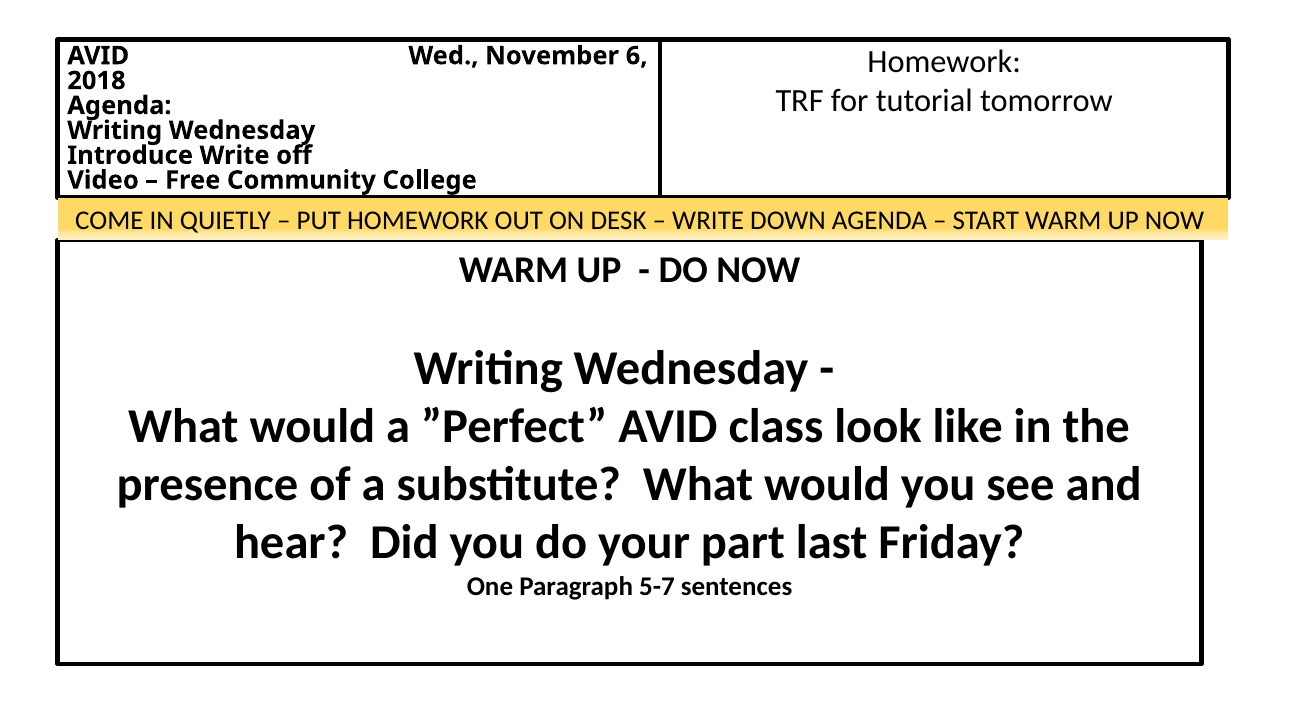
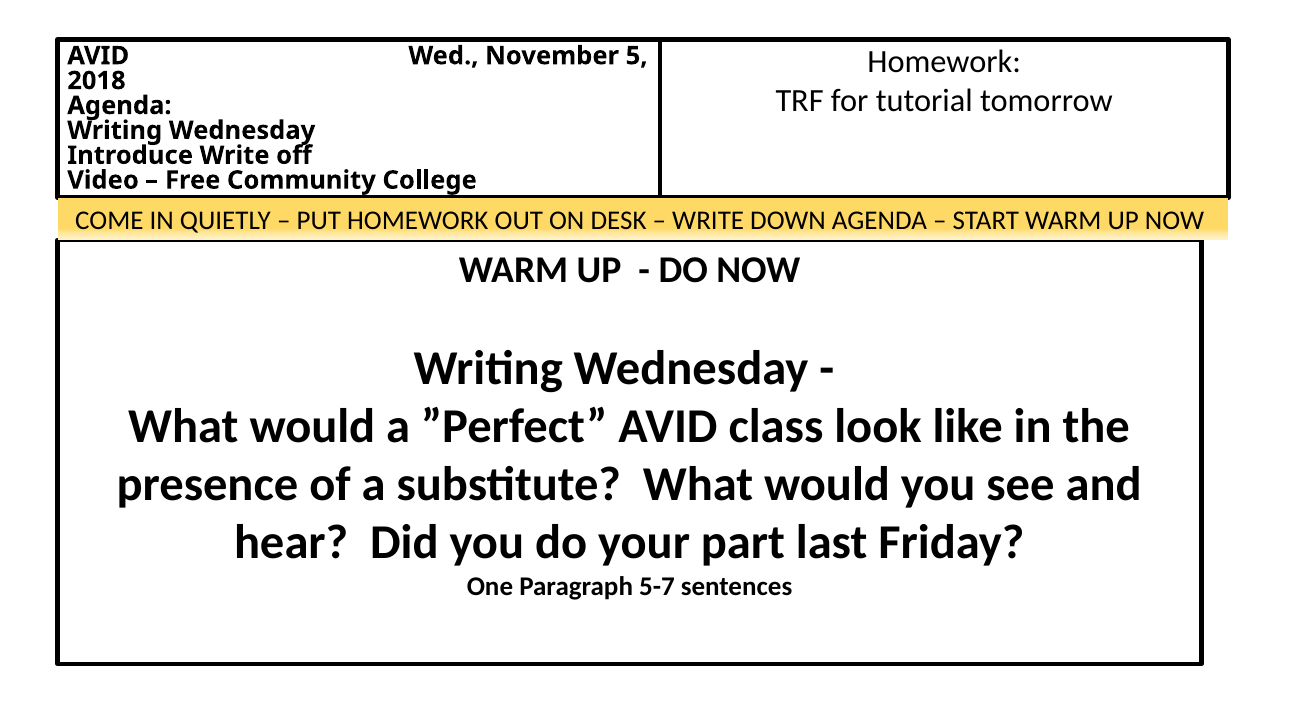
6: 6 -> 5 (637, 56)
